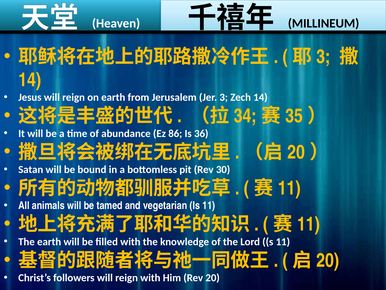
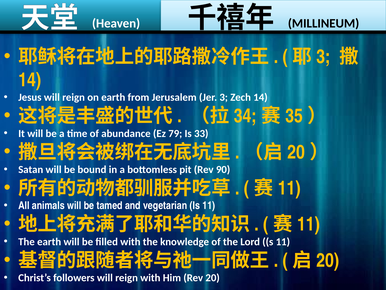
86: 86 -> 79 (175, 133)
36: 36 -> 33 (201, 133)
30: 30 -> 90 (223, 169)
